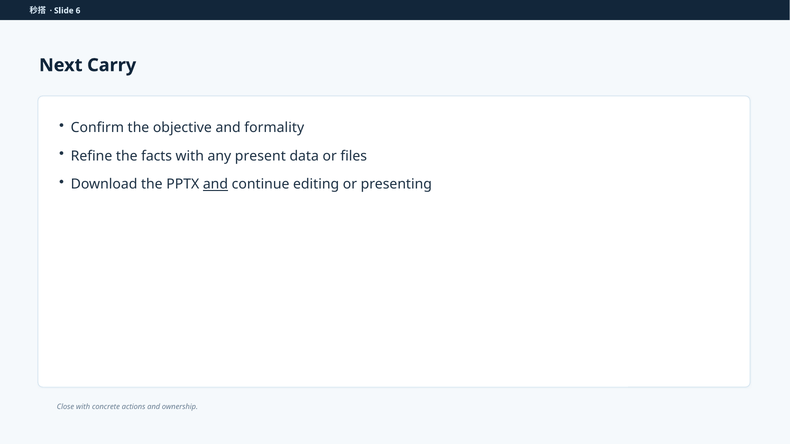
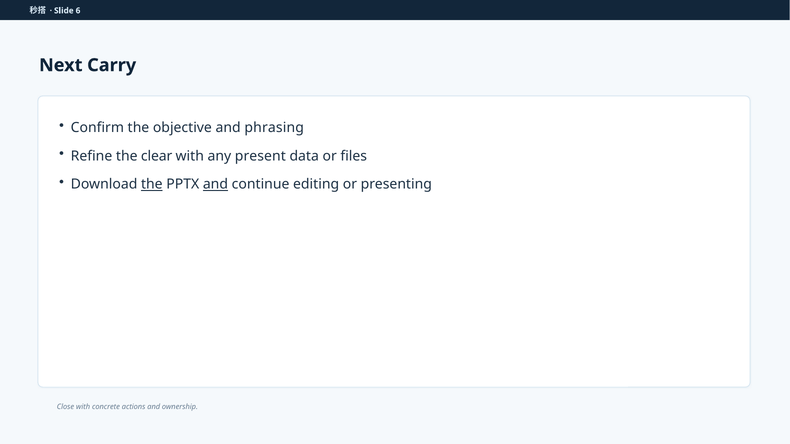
formality: formality -> phrasing (274, 128)
facts: facts -> clear (157, 156)
the underline: none -> present (152, 184)
